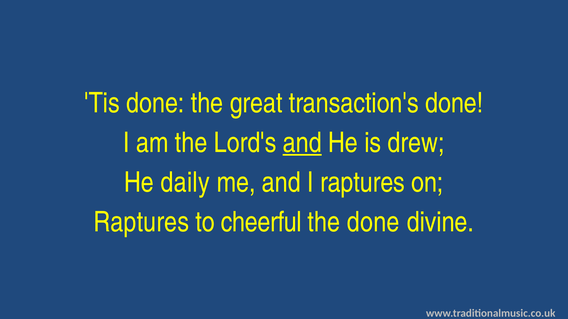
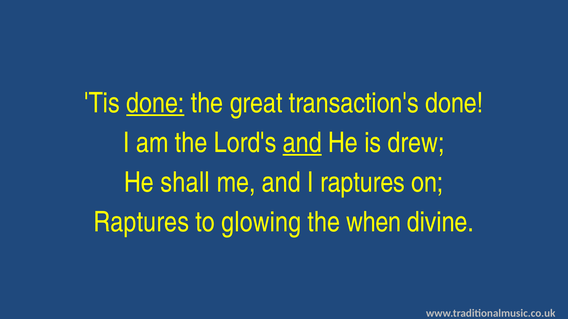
done underline: none -> present (155, 103)
daily: daily -> shall (185, 183)
cheerful: cheerful -> glowing (261, 222)
the done: done -> when (374, 222)
